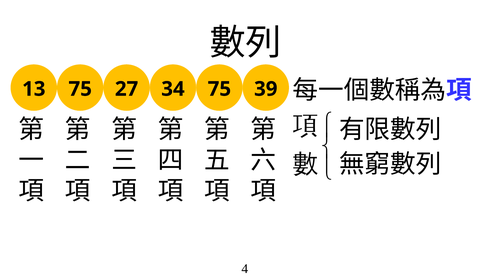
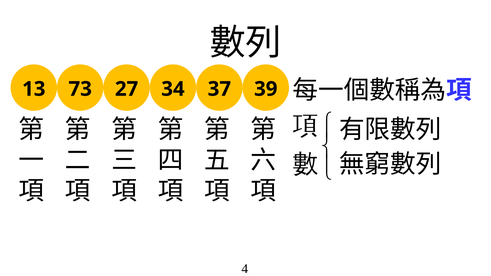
13 75: 75 -> 73 (80, 89)
34 75: 75 -> 37 (219, 89)
